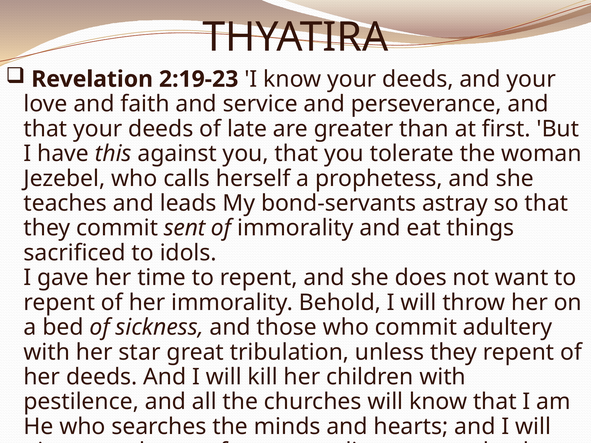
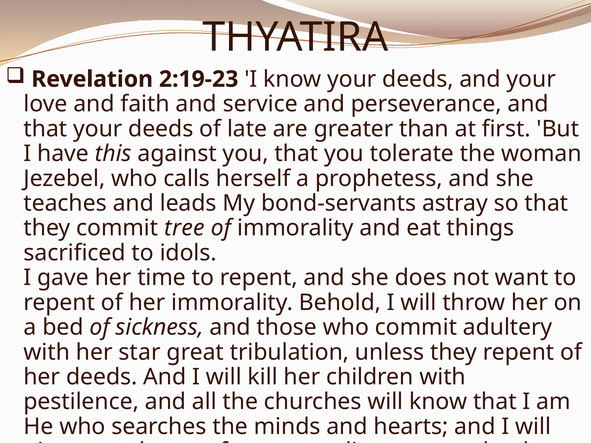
sent: sent -> tree (184, 228)
